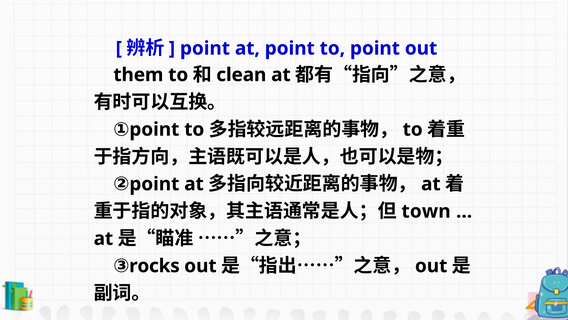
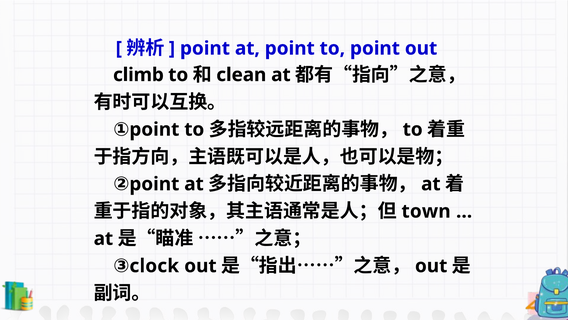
them: them -> climb (138, 75)
rocks: rocks -> clock (154, 266)
